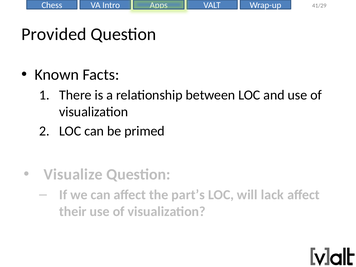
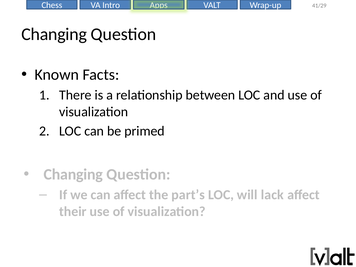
Provided: Provided -> Changing (54, 34)
Visualize: Visualize -> Changing (73, 174)
